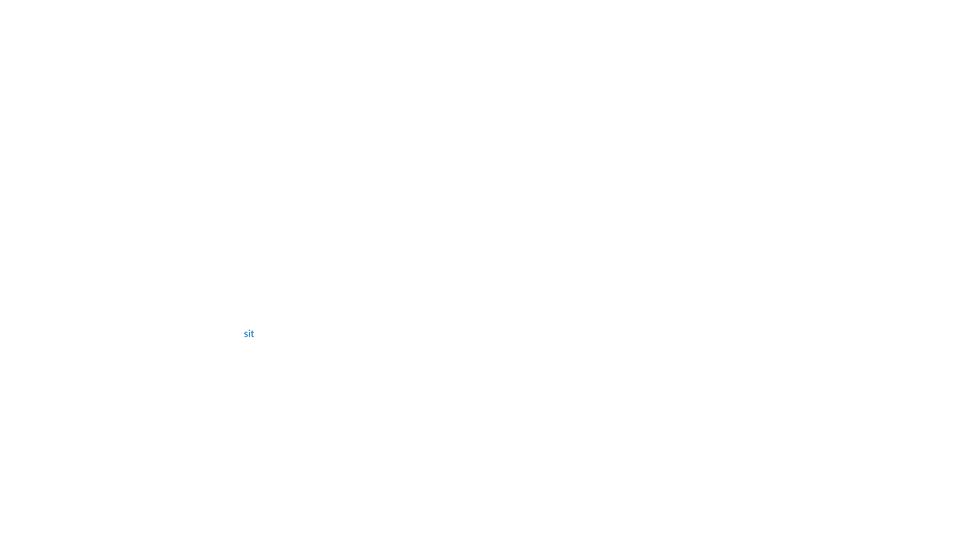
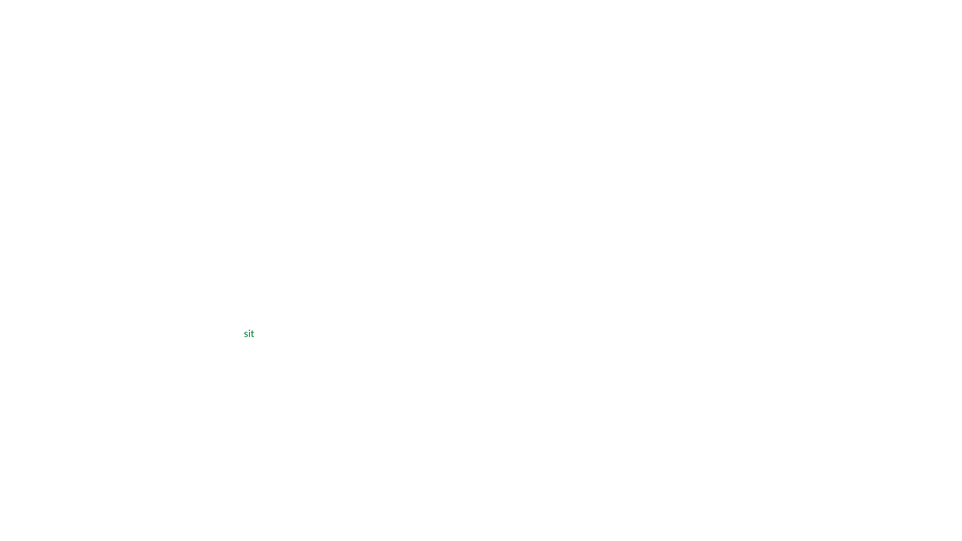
sit colour: blue -> green (249, 334)
